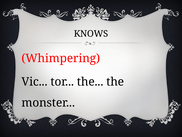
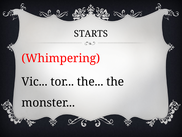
KNOWS: KNOWS -> STARTS (91, 34)
